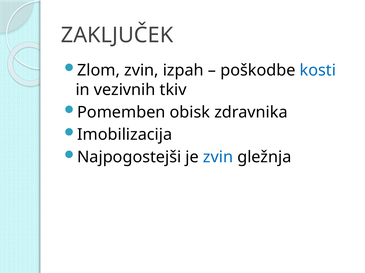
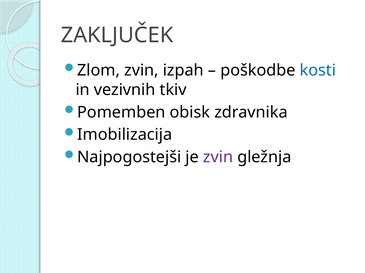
zvin colour: blue -> purple (218, 158)
